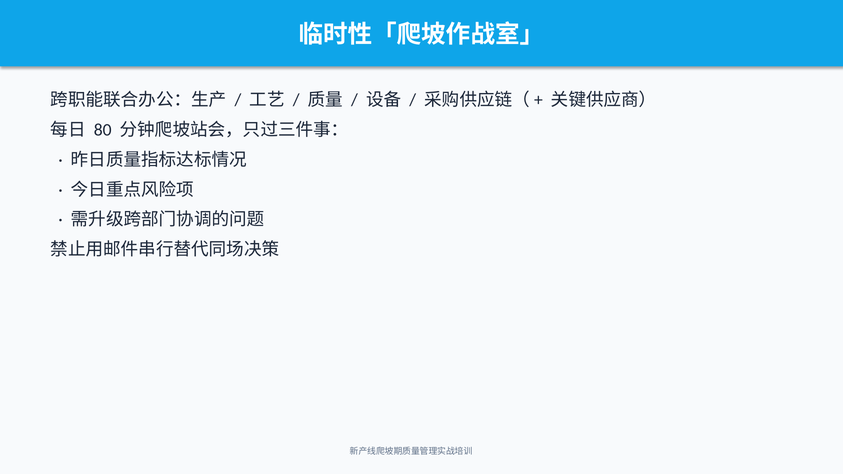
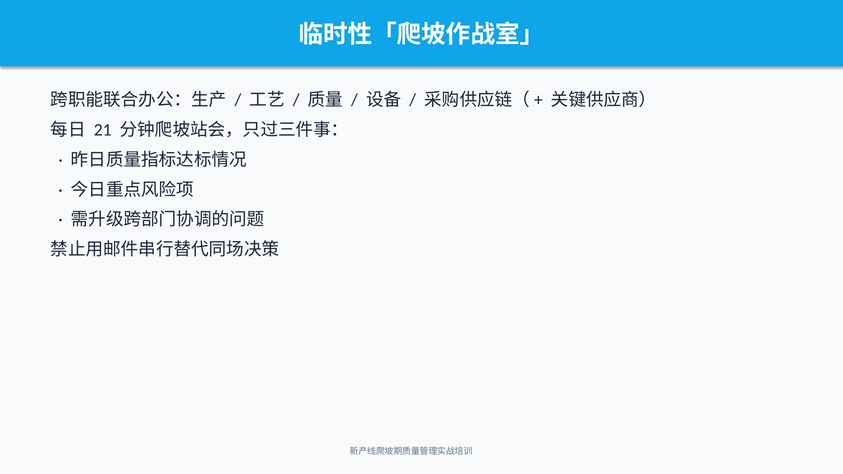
80: 80 -> 21 (103, 130)
